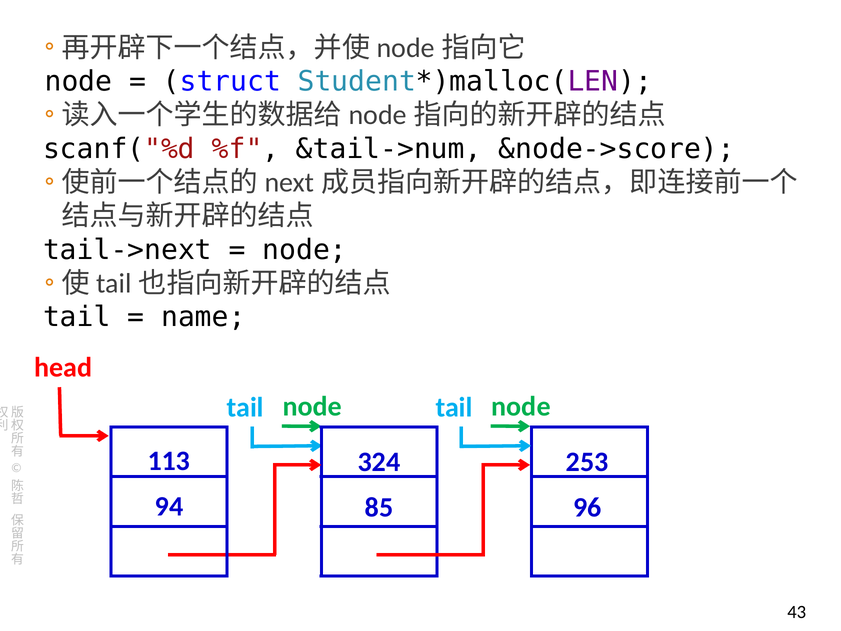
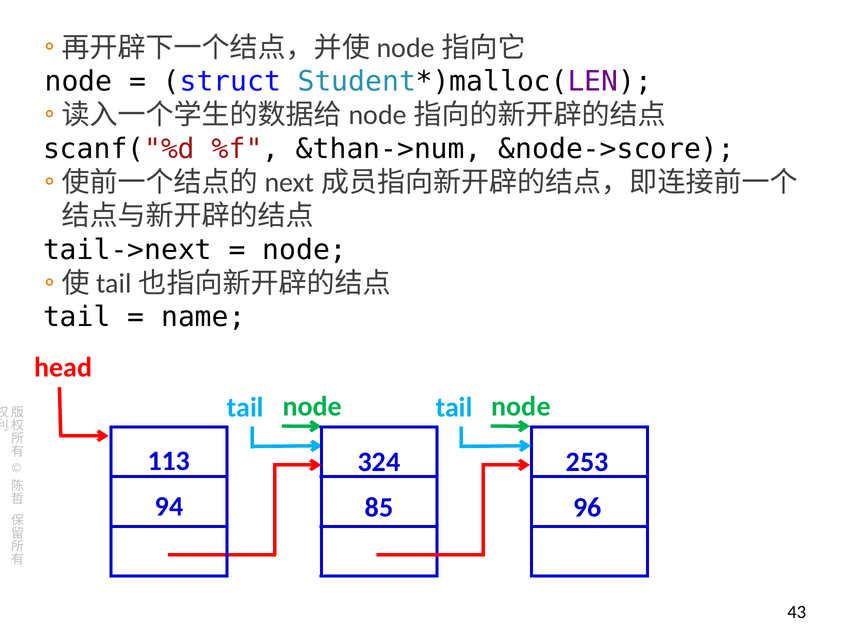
&tail->num: &tail->num -> &than->num (389, 149)
